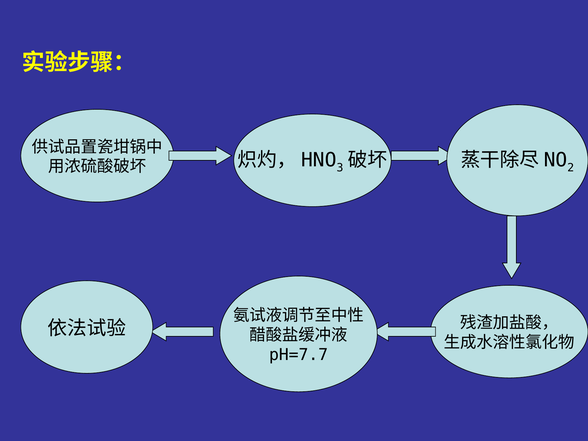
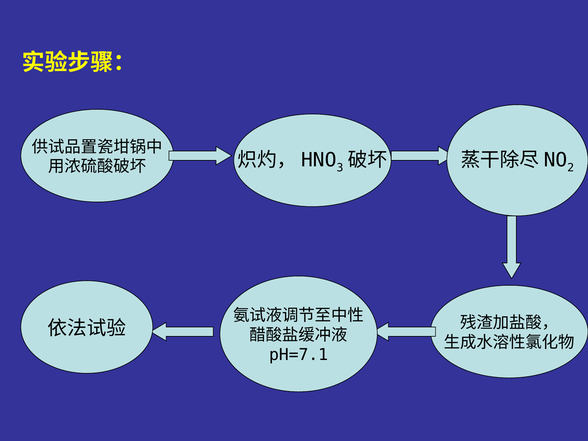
pH=7.7: pH=7.7 -> pH=7.1 (299, 355)
